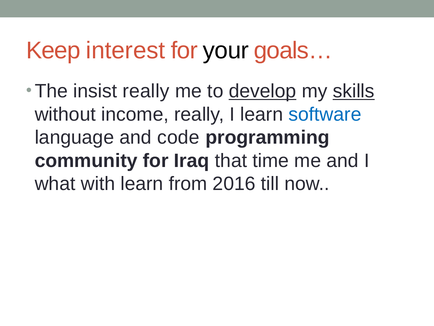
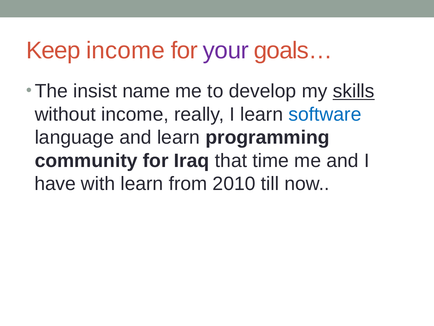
Keep interest: interest -> income (126, 51)
your colour: black -> purple (226, 51)
insist really: really -> name (146, 91)
develop underline: present -> none (263, 91)
and code: code -> learn (178, 137)
what: what -> have (55, 184)
2016: 2016 -> 2010 (234, 184)
